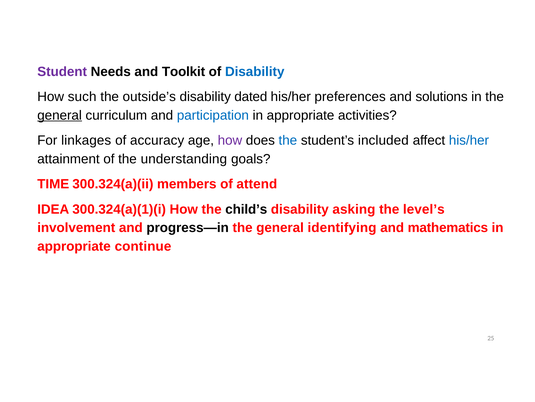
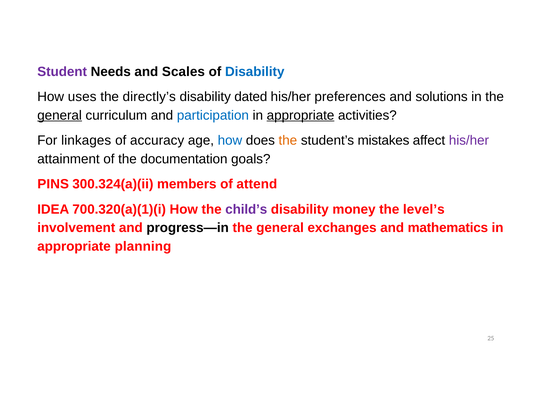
Toolkit: Toolkit -> Scales (183, 71)
such: such -> uses (82, 97)
outside’s: outside’s -> directly’s (149, 97)
appropriate underline: none -> present (301, 115)
how colour: purple -> blue (230, 140)
the colour: blue -> orange (288, 140)
included: included -> mistakes (383, 140)
his/her colour: blue -> purple (469, 140)
understanding: understanding -> documentation (184, 159)
TIME: TIME -> PINS (53, 184)
300.324(a)(1)(i: 300.324(a)(1)(i -> 700.320(a)(1)(i (119, 209)
child’s colour: black -> purple (246, 209)
asking: asking -> money (354, 209)
identifying: identifying -> exchanges (342, 227)
continue: continue -> planning (143, 246)
